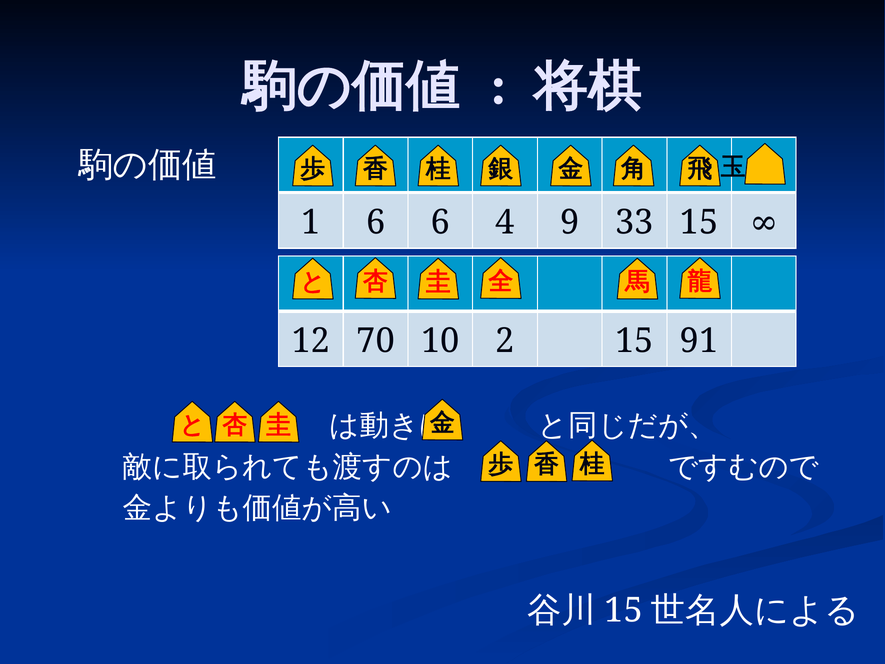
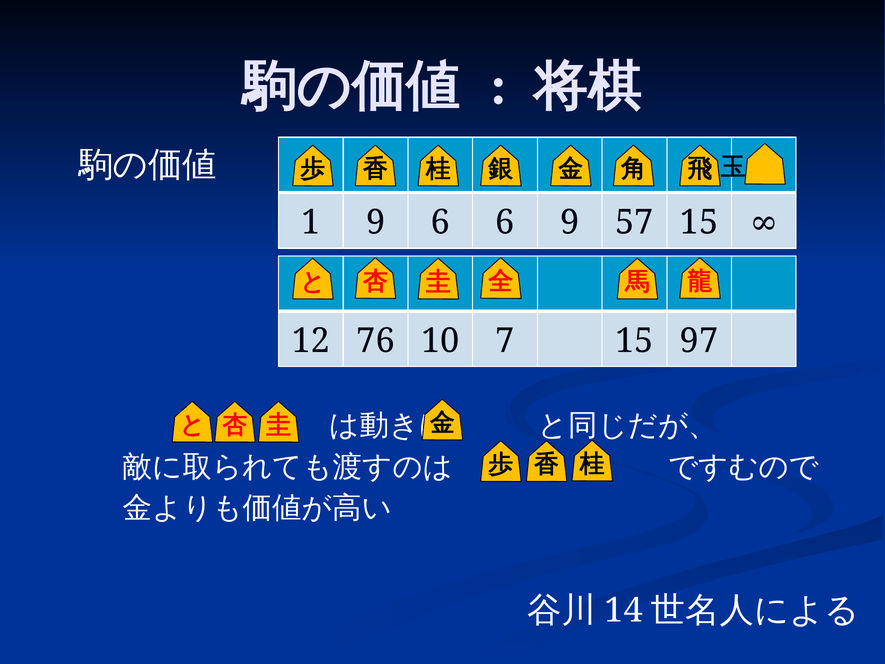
1 6: 6 -> 9 (376, 222)
6 4: 4 -> 6 (505, 222)
33: 33 -> 57 (634, 222)
70: 70 -> 76 (376, 341)
2: 2 -> 7 (505, 341)
91: 91 -> 97 (699, 341)
15: 15 -> 14 (624, 610)
